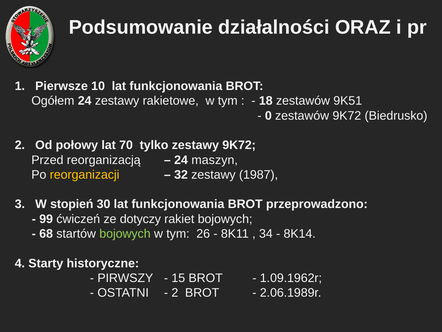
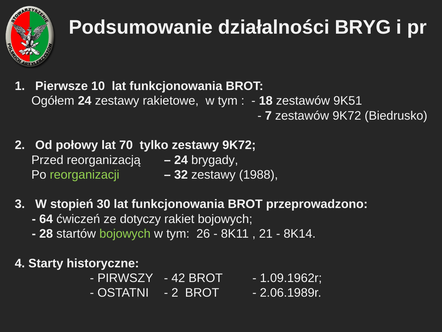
ORAZ: ORAZ -> BRYG (363, 27)
0: 0 -> 7 (268, 115)
maszyn: maszyn -> brygady (215, 160)
reorganizacji colour: yellow -> light green (85, 174)
1987: 1987 -> 1988 (259, 174)
99: 99 -> 64 (46, 219)
68: 68 -> 28 (46, 233)
34: 34 -> 21 (266, 233)
15: 15 -> 42 (178, 278)
